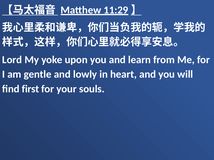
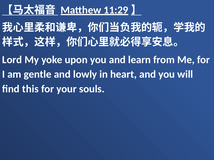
first: first -> this (30, 89)
